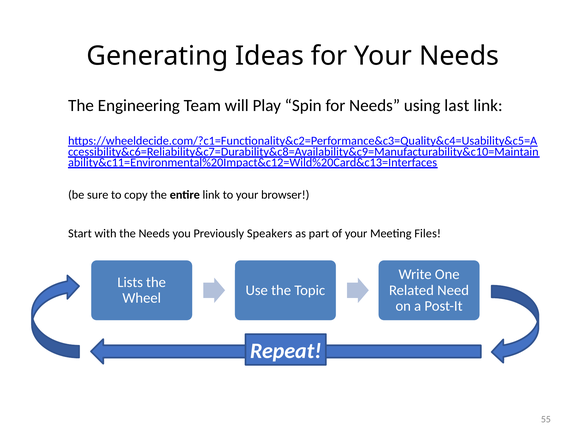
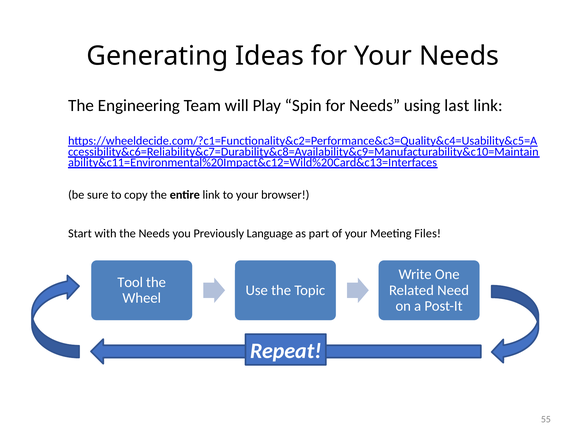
Speakers: Speakers -> Language (270, 234)
Lists: Lists -> Tool (130, 283)
